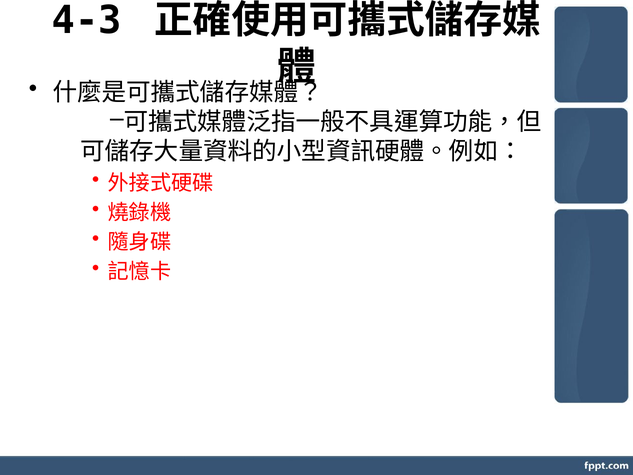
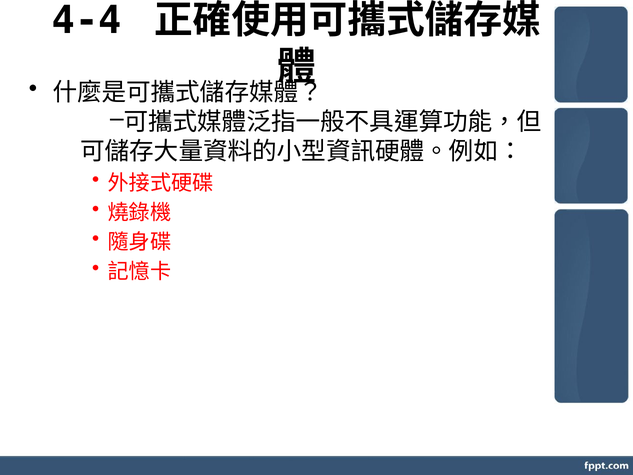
4-3: 4-3 -> 4-4 (87, 21)
